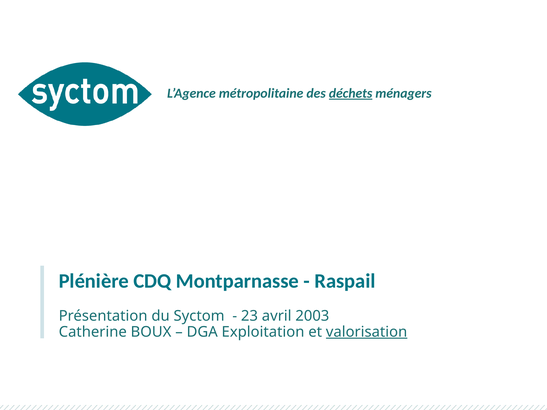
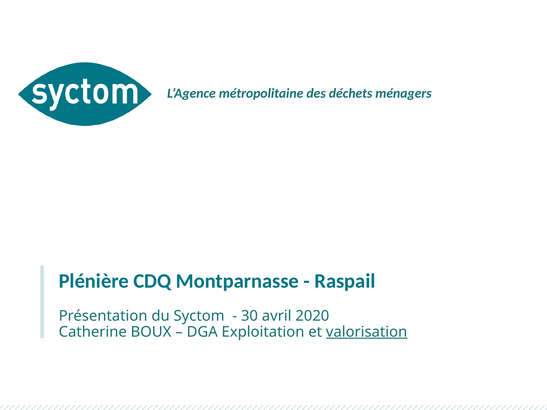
déchets underline: present -> none (351, 93)
23: 23 -> 30 (249, 316)
2003: 2003 -> 2020 (312, 316)
